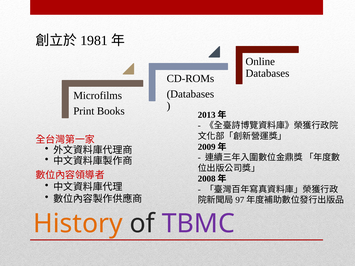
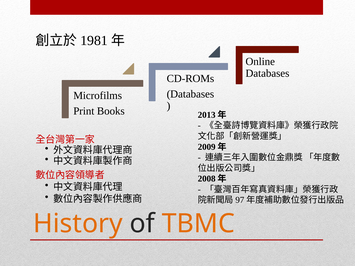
TBMC colour: purple -> orange (198, 224)
